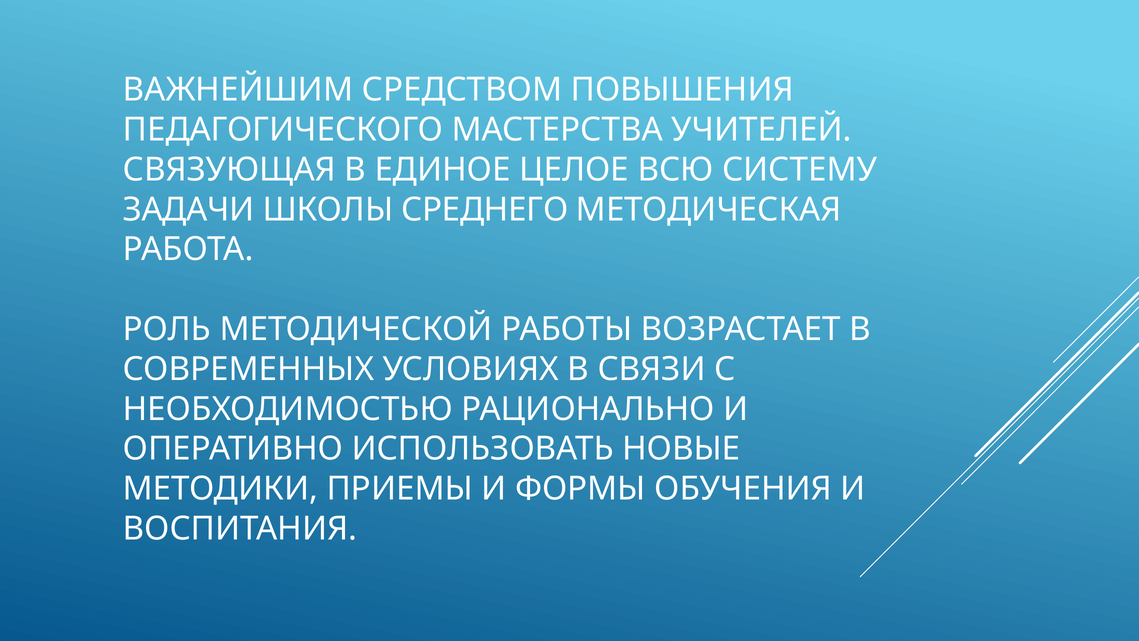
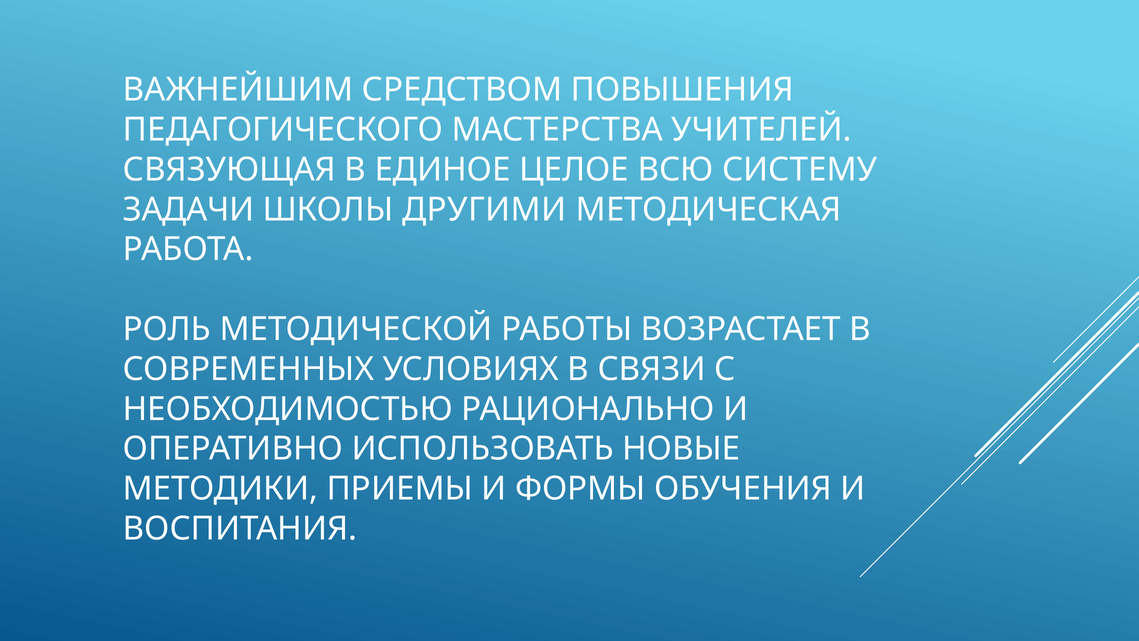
СРЕДНЕГО: СРЕДНЕГО -> ДРУГИМИ (484, 209)
